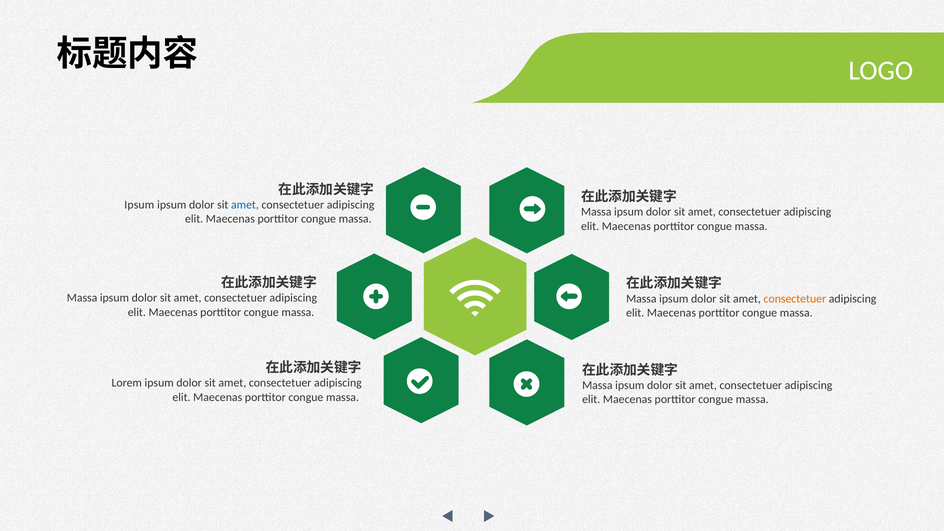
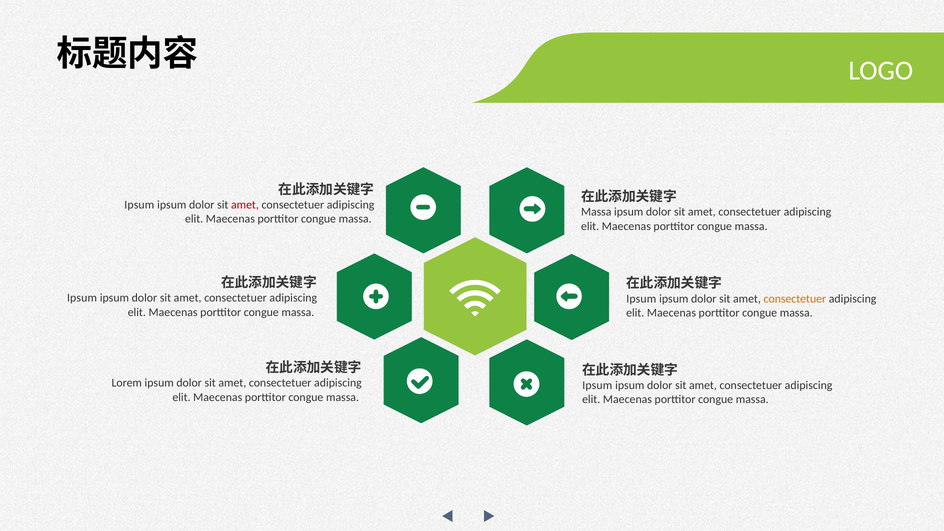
amet colour: blue -> red (245, 205)
Massa: Massa -> Ipsum (82, 298)
Massa: Massa -> Ipsum (641, 299)
Massa: Massa -> Ipsum (597, 385)
